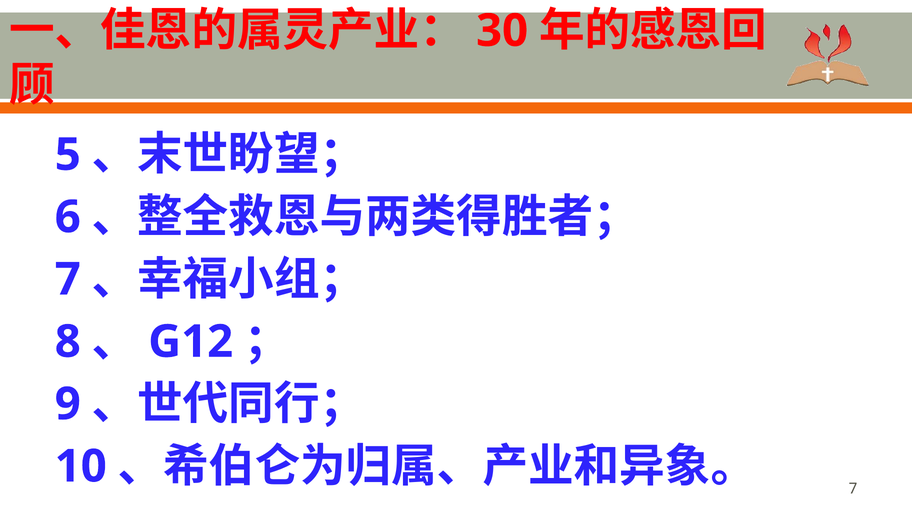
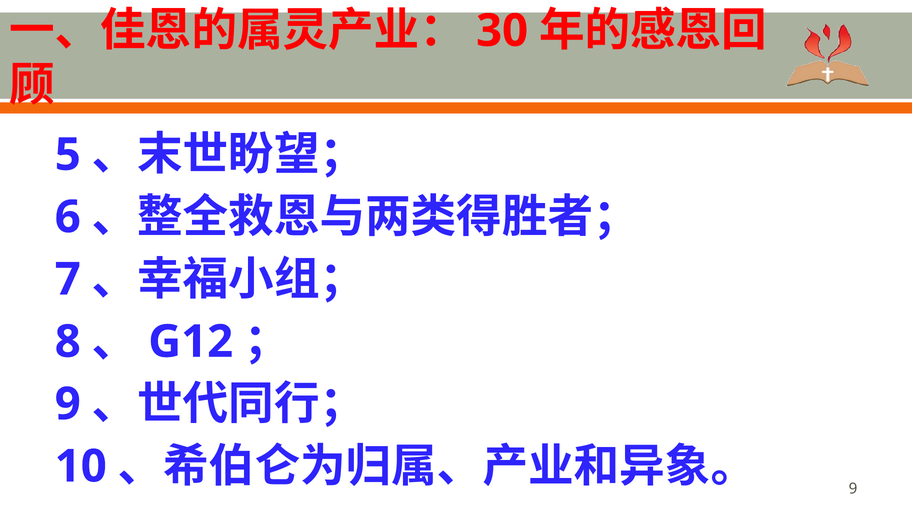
7: 7 -> 9 (853, 489)
